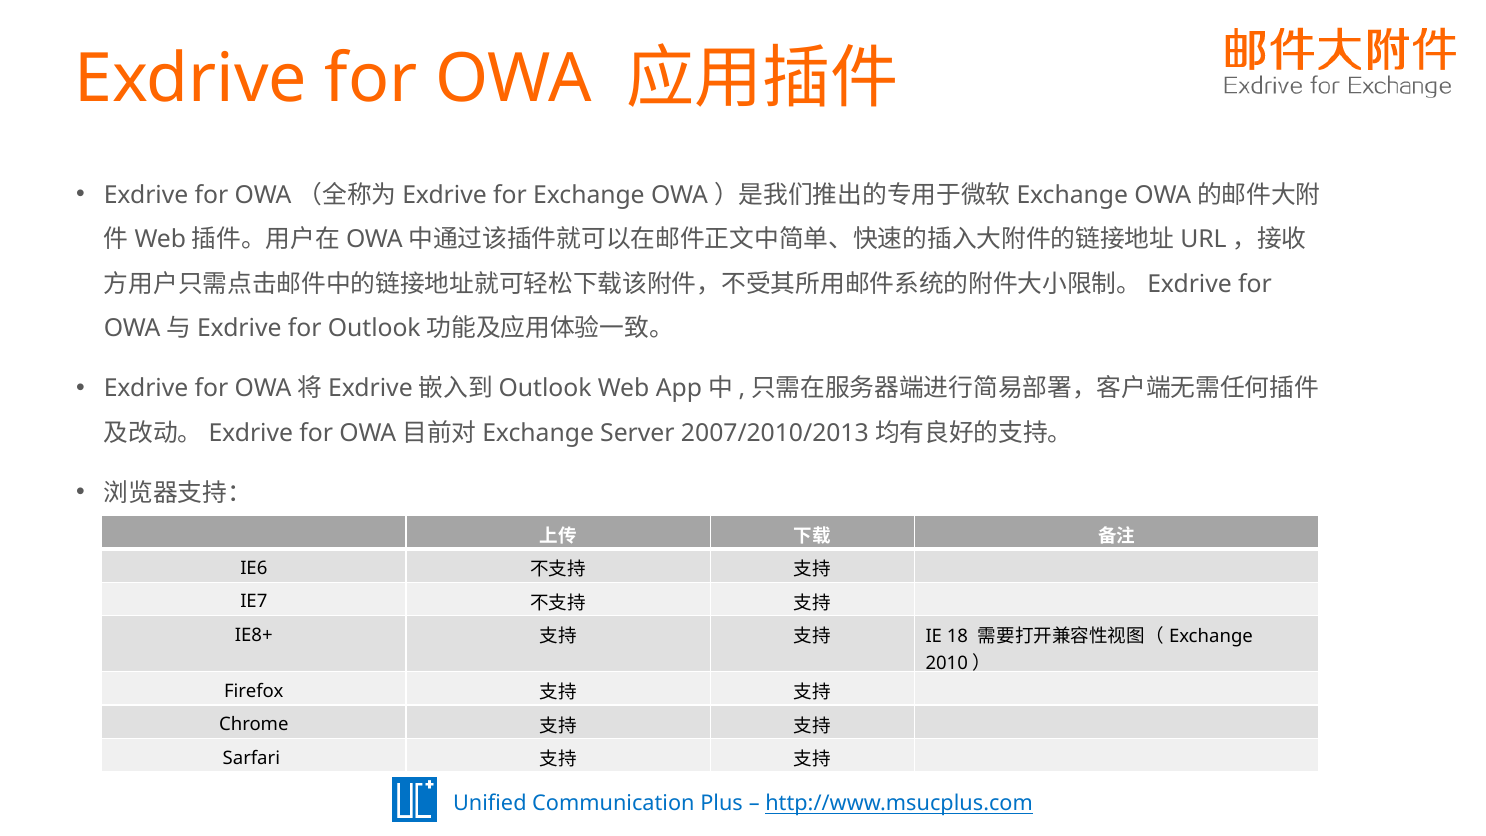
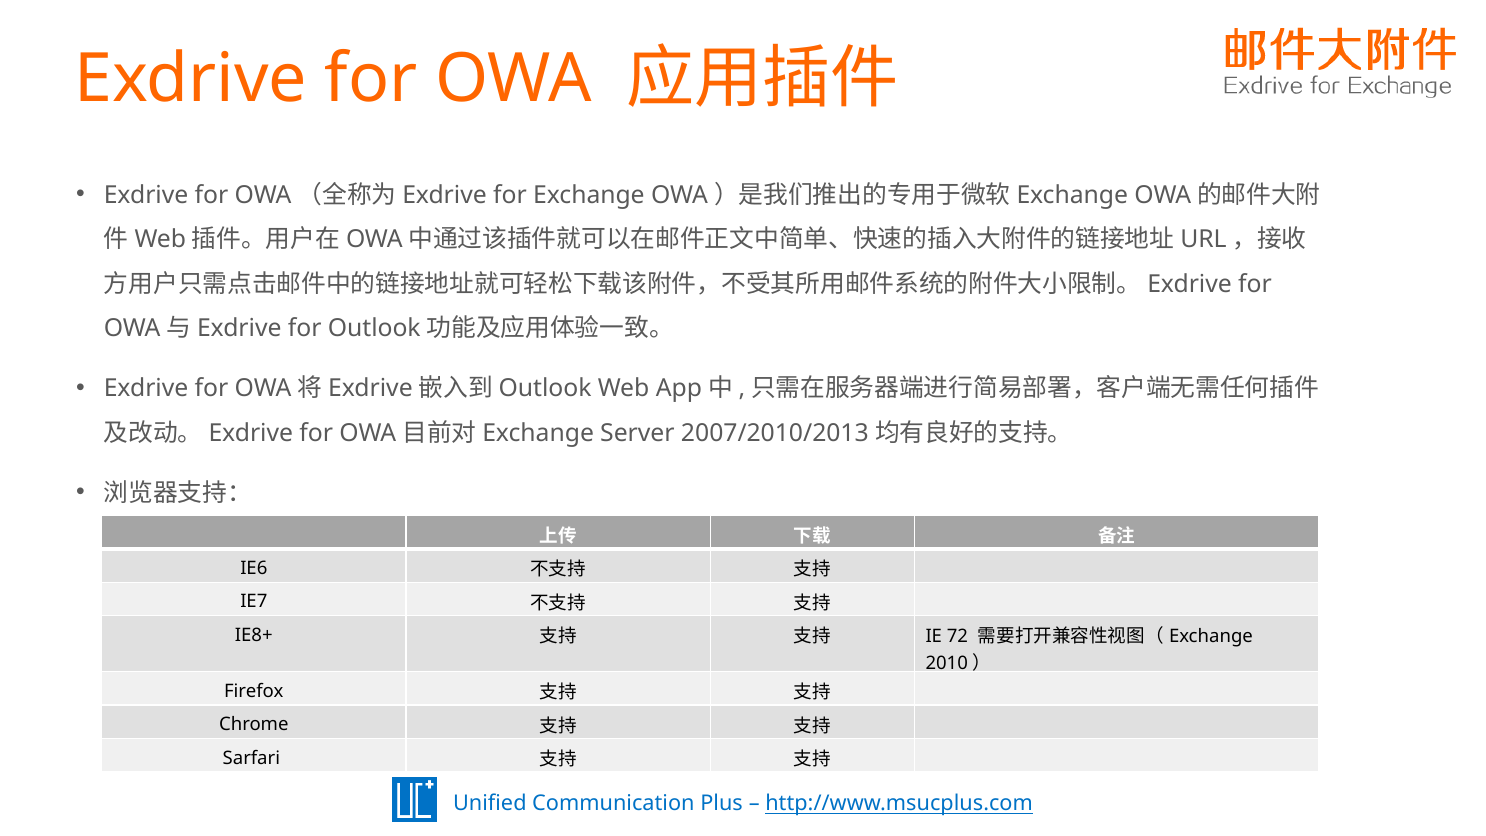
18: 18 -> 72 (958, 637)
